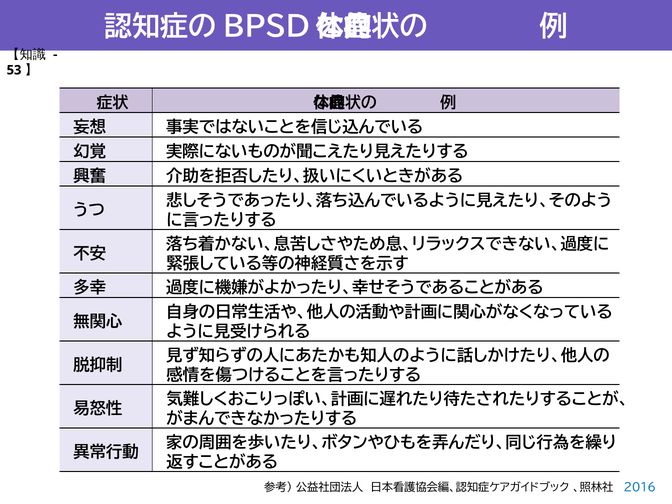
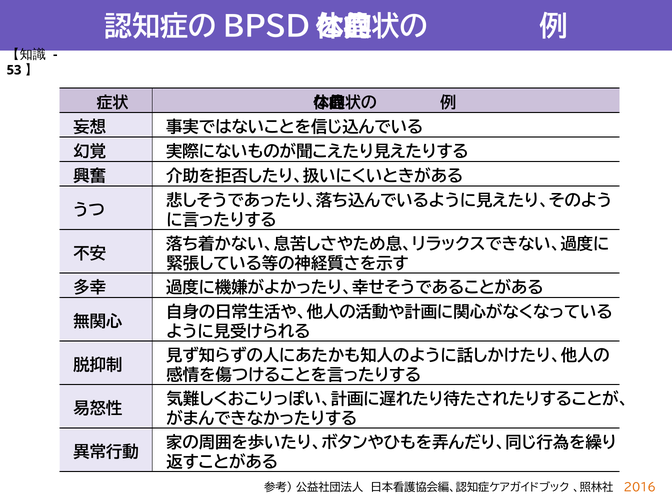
2016 colour: blue -> orange (640, 488)
